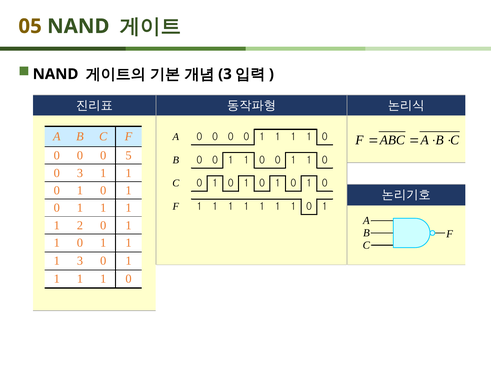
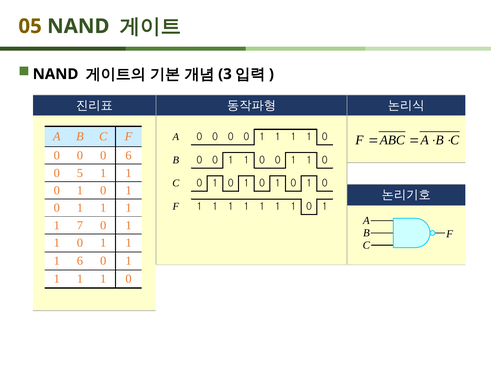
0 5: 5 -> 6 (129, 156)
0 3: 3 -> 5 (80, 173)
2: 2 -> 7 (80, 226)
1 3: 3 -> 6 (80, 261)
